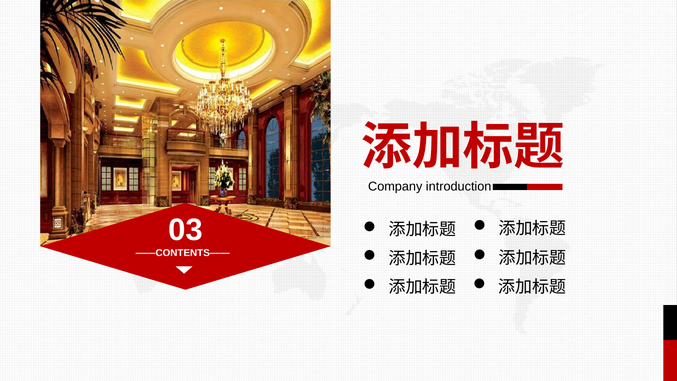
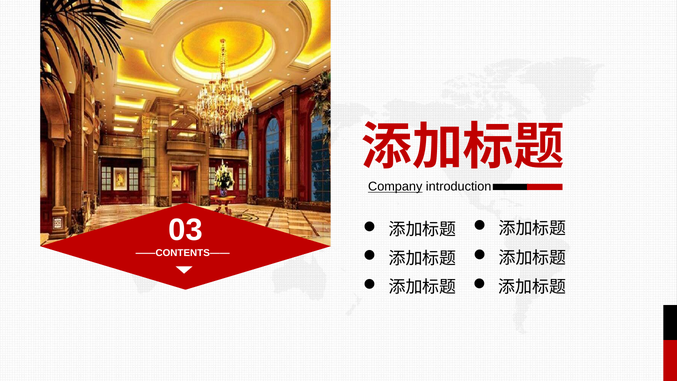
Company underline: none -> present (395, 187)
